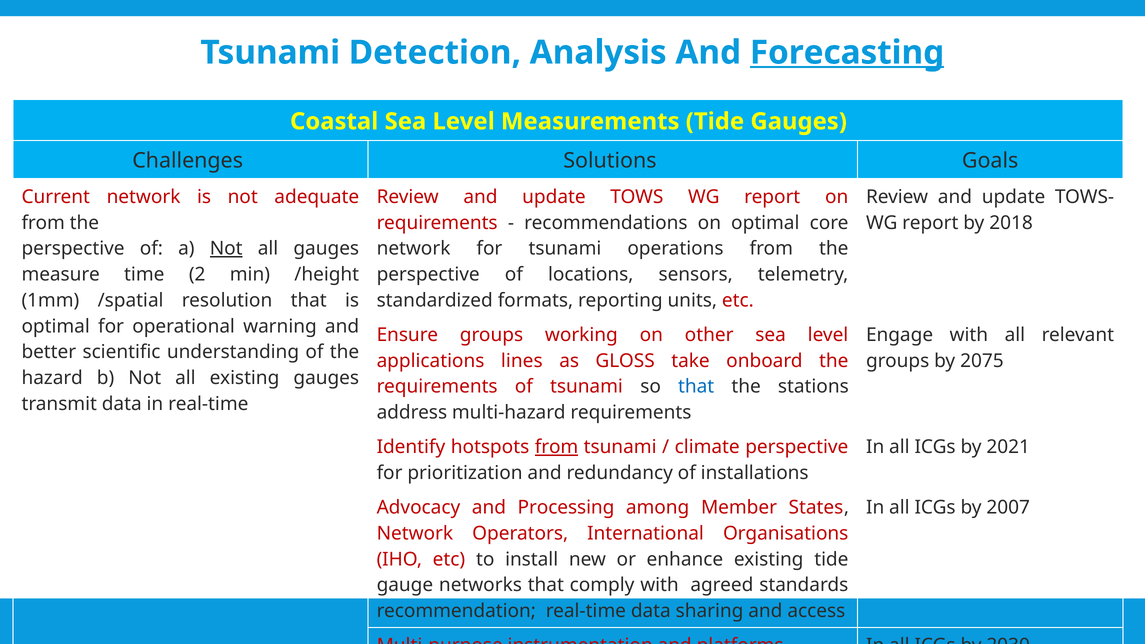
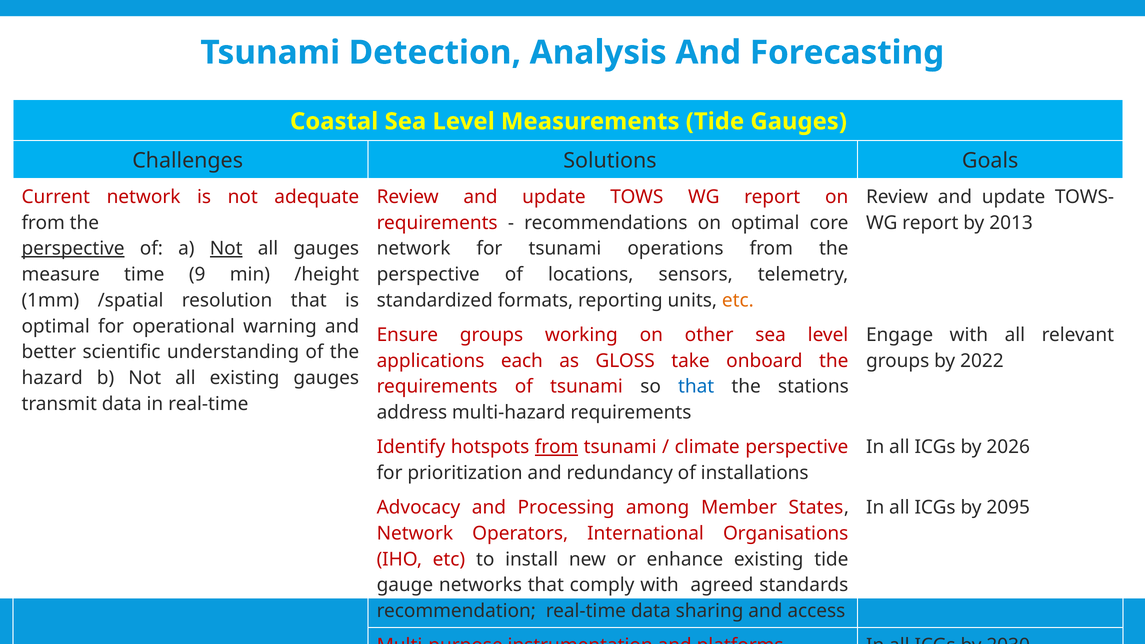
Forecasting underline: present -> none (847, 53)
2018: 2018 -> 2013 (1011, 223)
perspective underline: none -> present (73, 249)
2: 2 -> 9 (197, 275)
etc colour: red -> orange (738, 300)
lines: lines -> each (522, 361)
2075: 2075 -> 2022 (982, 361)
2021: 2021 -> 2026 (1008, 447)
2007: 2007 -> 2095 (1008, 508)
